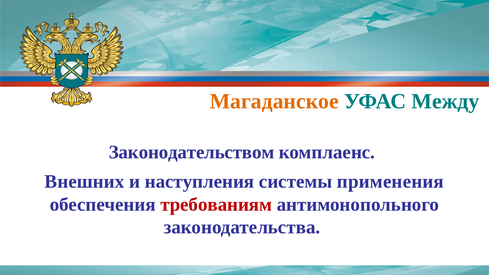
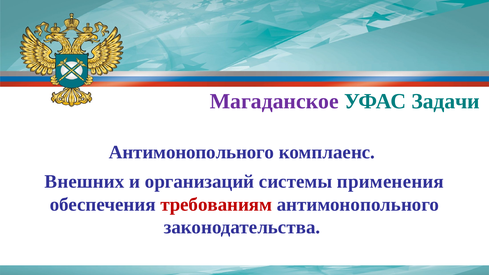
Магаданское colour: orange -> purple (274, 101)
Между: Между -> Задачи (446, 101)
Законодательством: Законодательством -> Антимонопольного (192, 152)
наступления: наступления -> организаций (200, 182)
